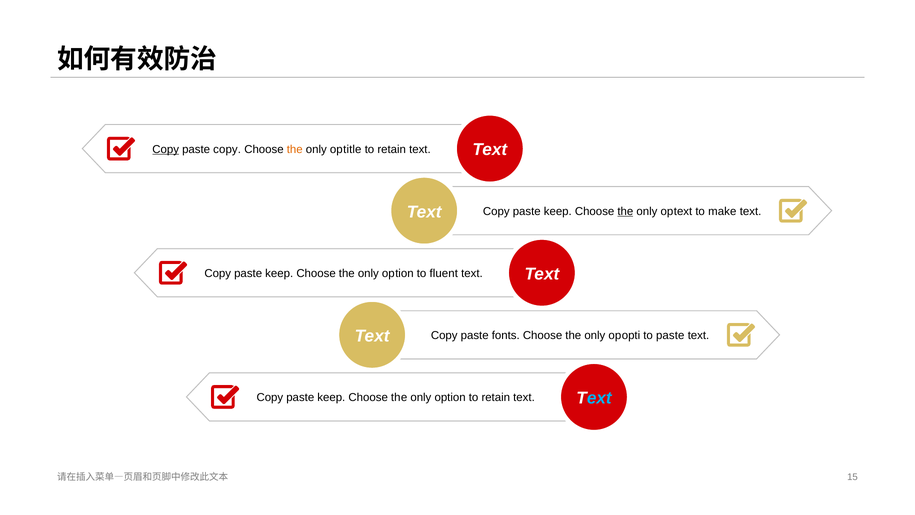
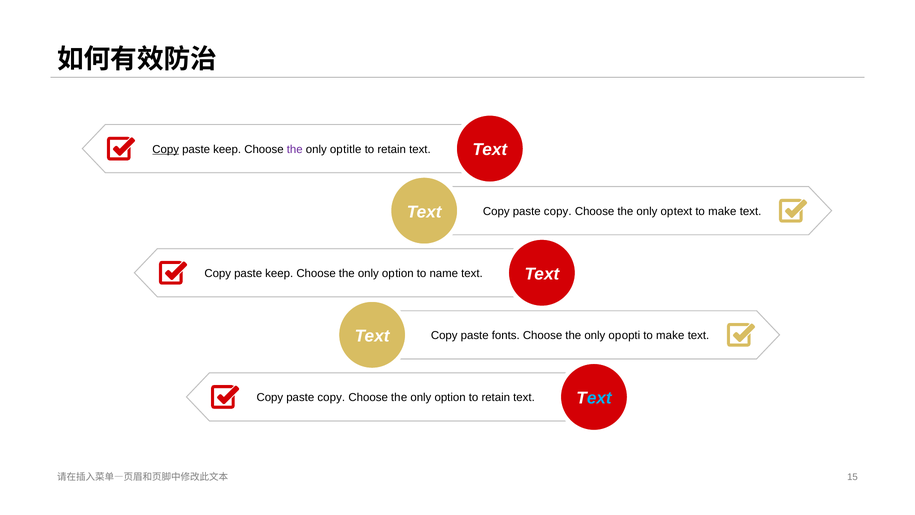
copy: copy -> keep (227, 149)
the colour: orange -> purple (295, 149)
keep: keep -> copy (558, 211)
the underline: present -> none (625, 211)
fluent: fluent -> name (444, 273)
paste: paste -> make (670, 335)
keep: keep -> copy (331, 397)
